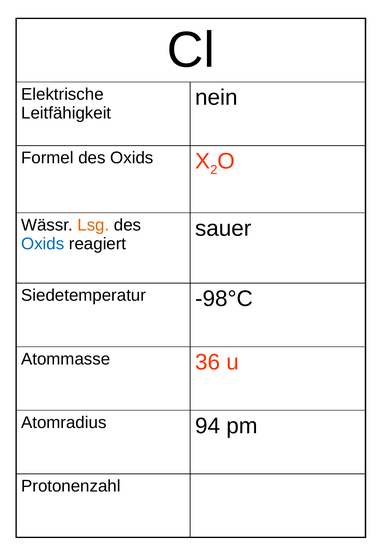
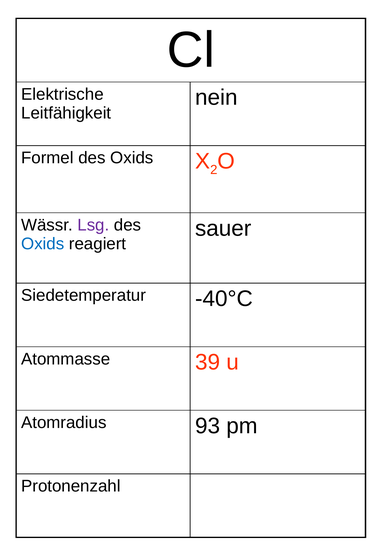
Lsg colour: orange -> purple (93, 225)
-98°C: -98°C -> -40°C (224, 299)
36: 36 -> 39 (208, 362)
94: 94 -> 93 (208, 426)
